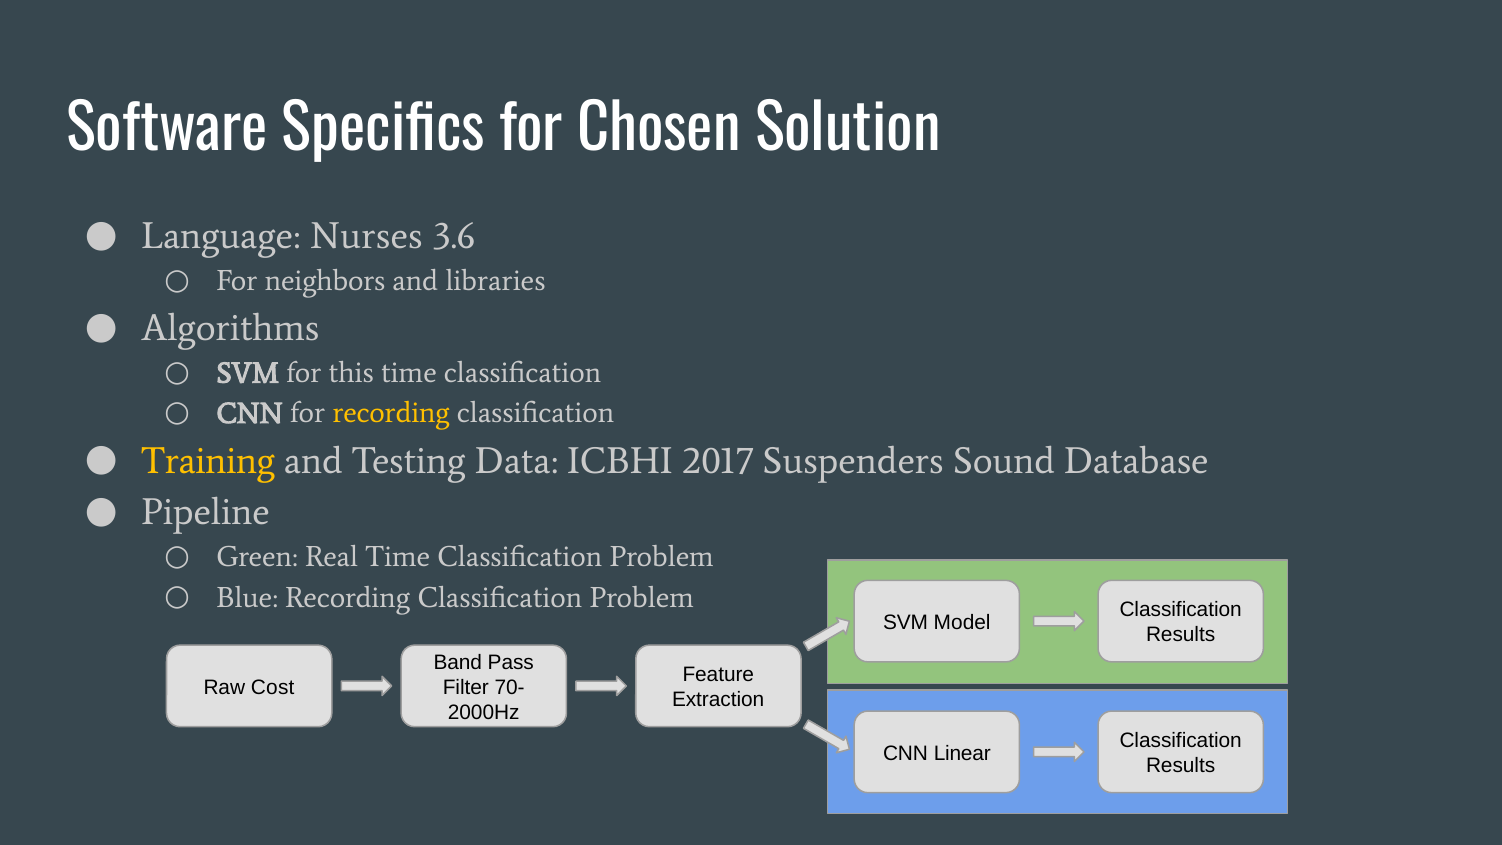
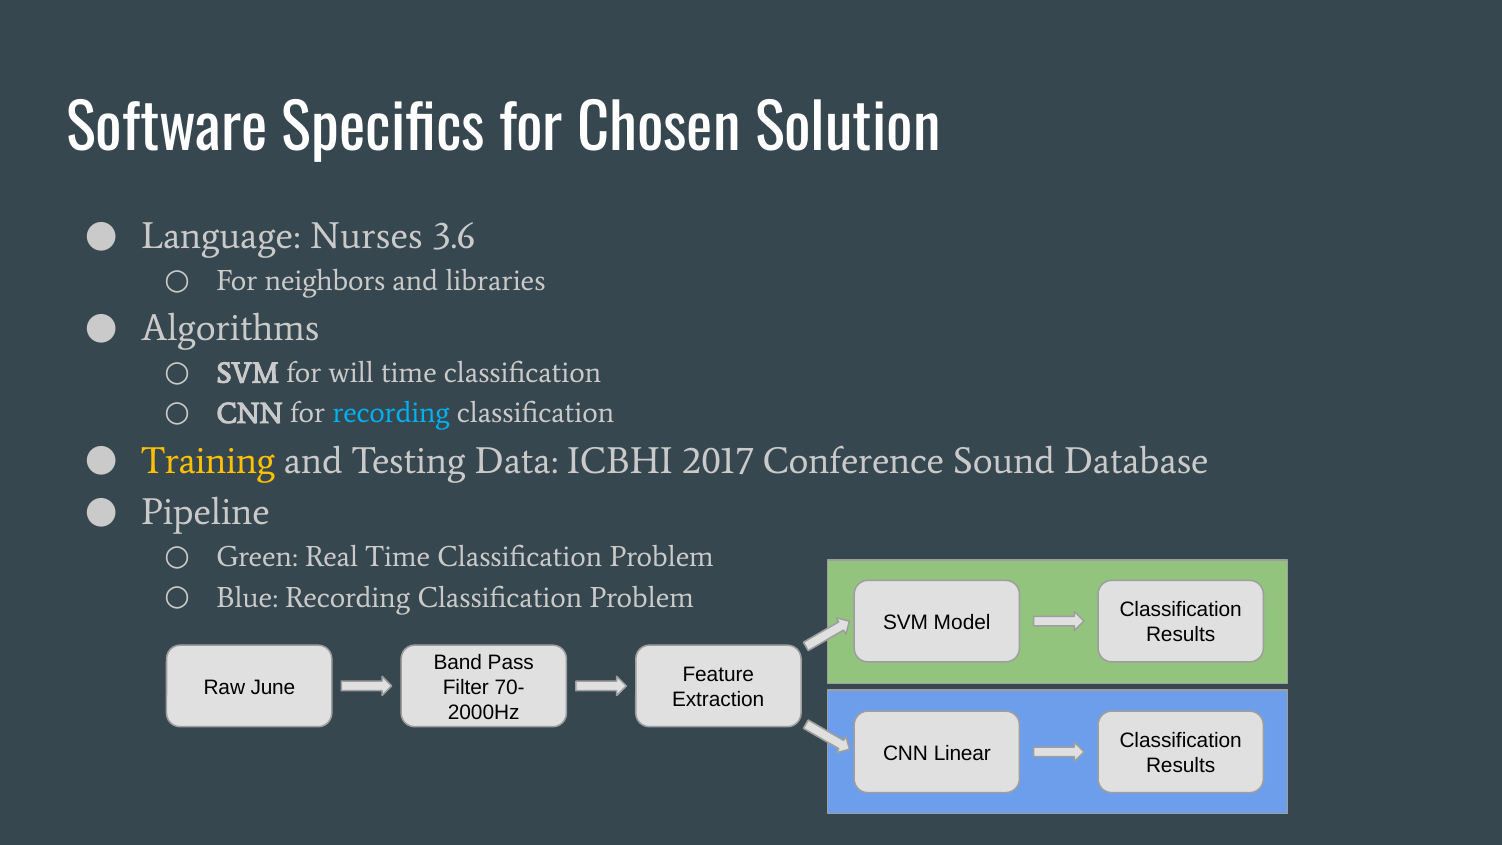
this: this -> will (351, 373)
recording colour: yellow -> light blue (391, 413)
Suspenders: Suspenders -> Conference (853, 461)
Cost: Cost -> June (273, 687)
